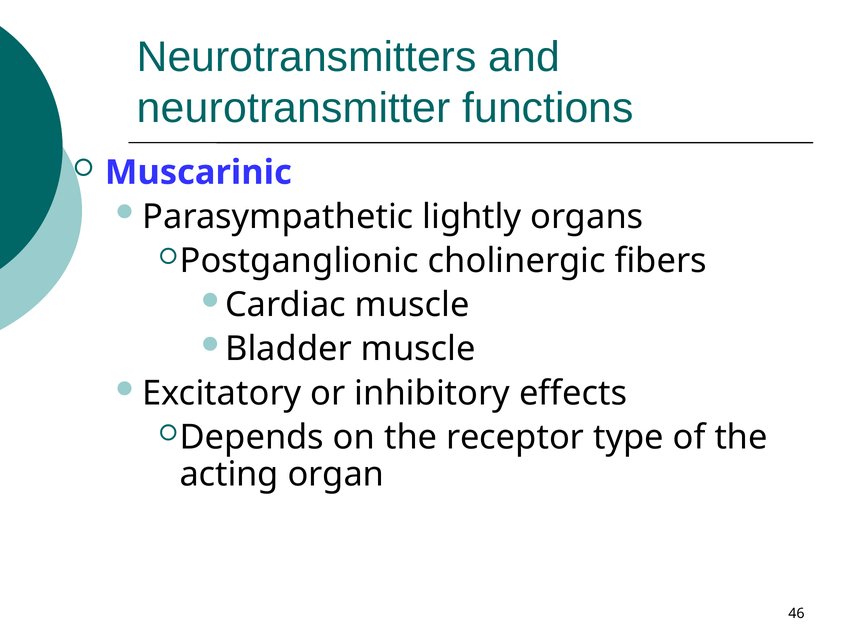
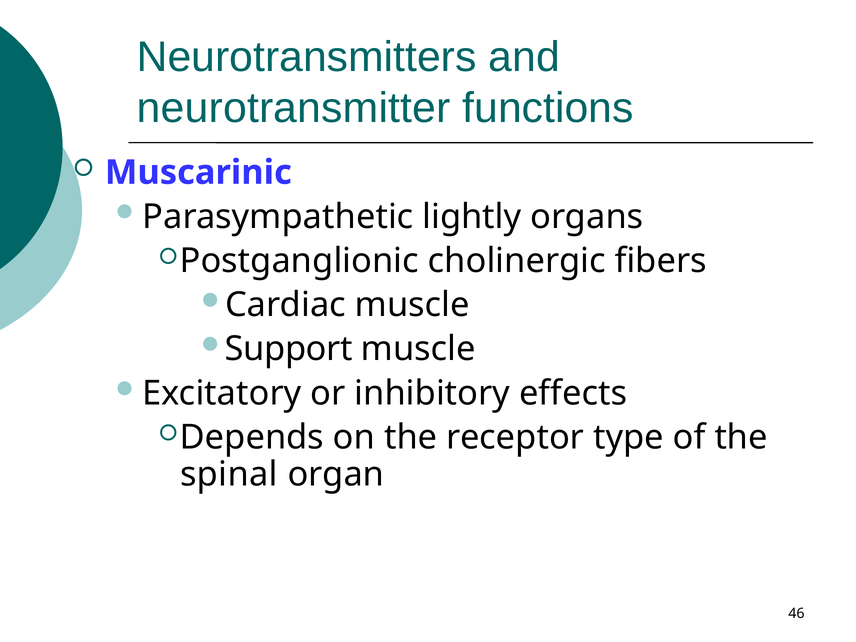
Bladder: Bladder -> Support (289, 349)
acting: acting -> spinal (229, 475)
